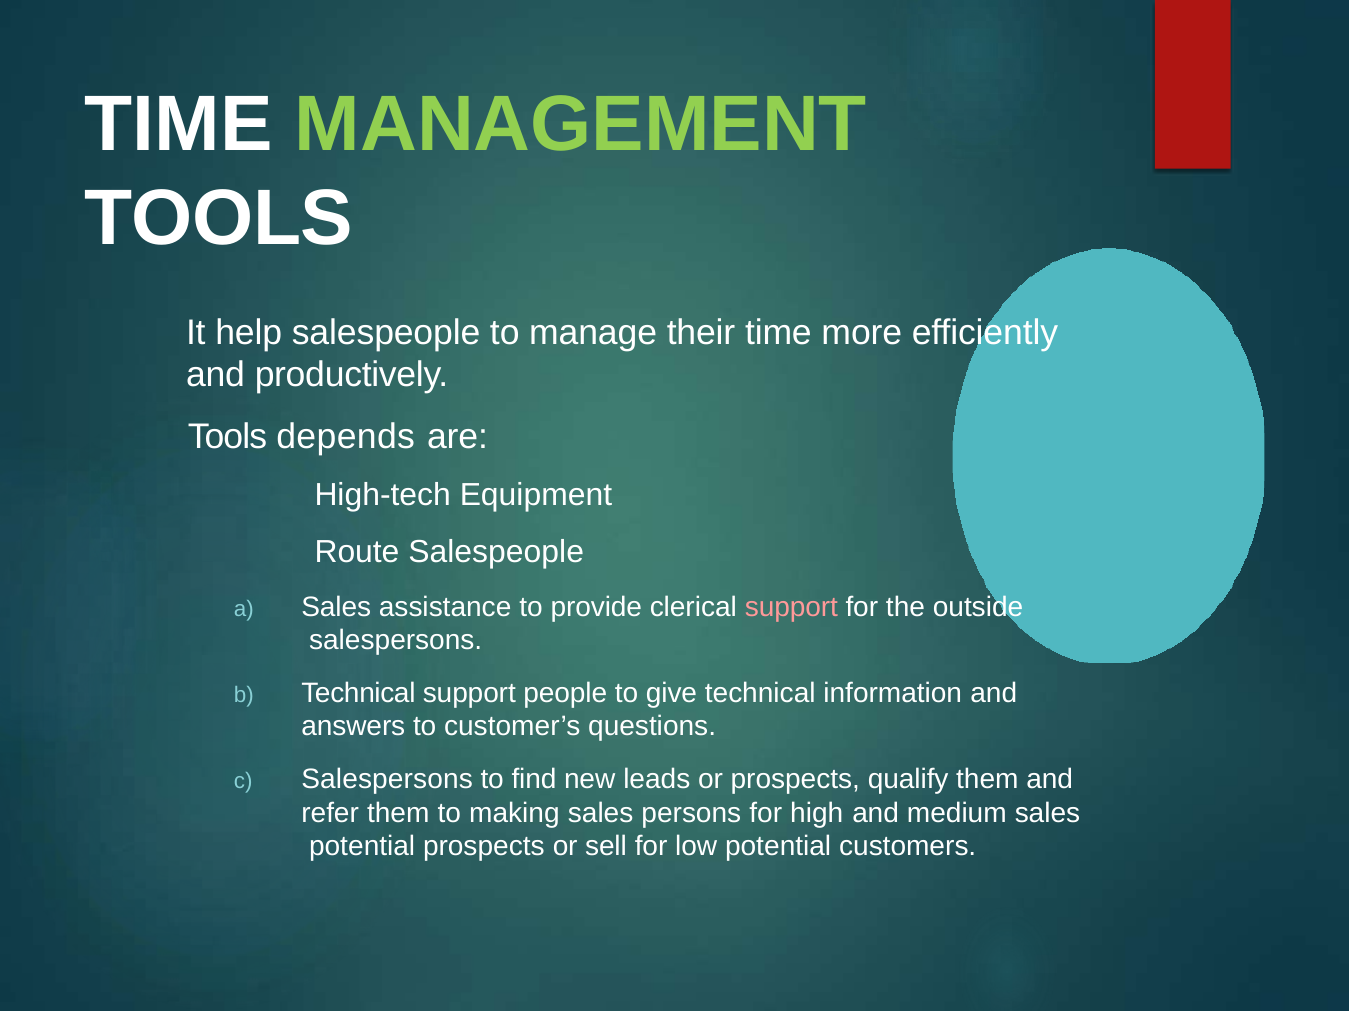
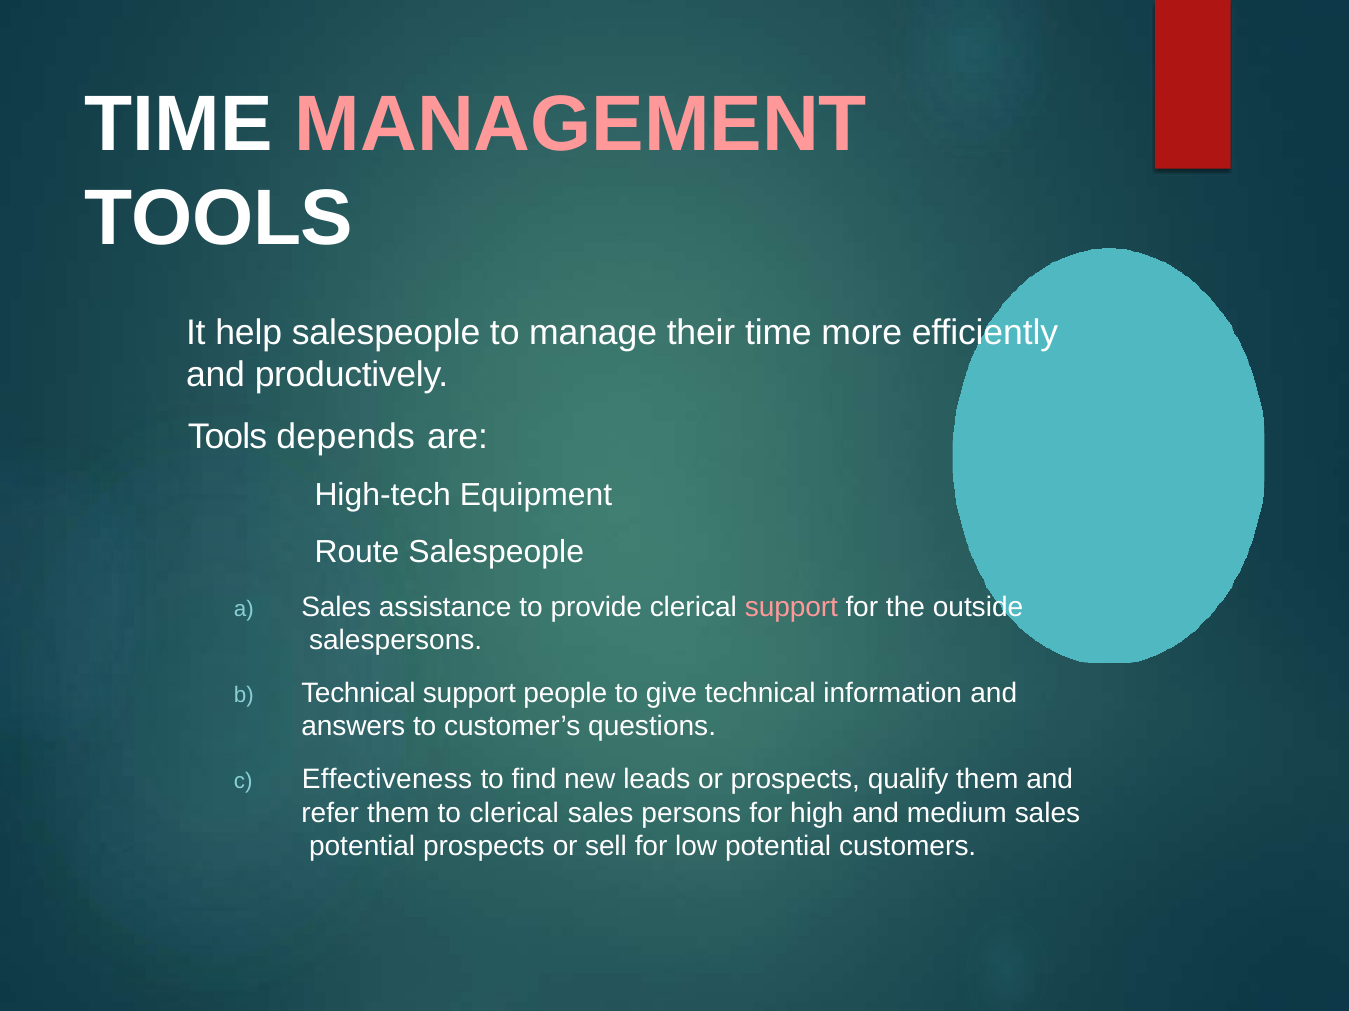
MANAGEMENT colour: light green -> pink (581, 124)
Salespersons: Salespersons -> Effectiveness (387, 780)
to making: making -> clerical (514, 814)
